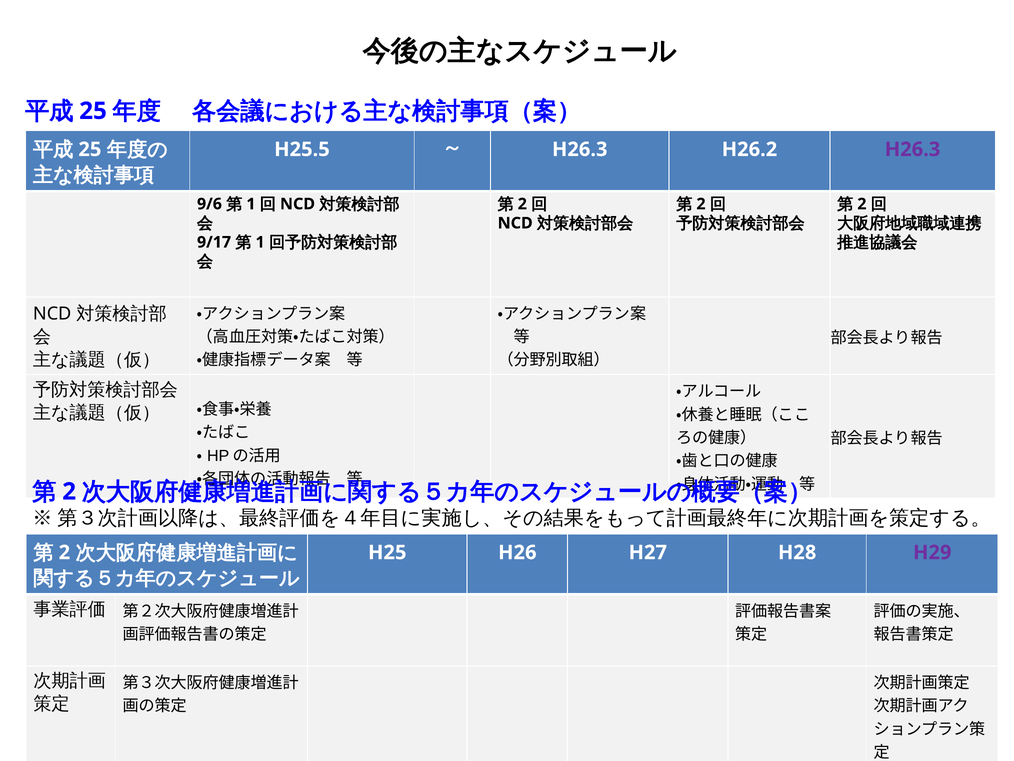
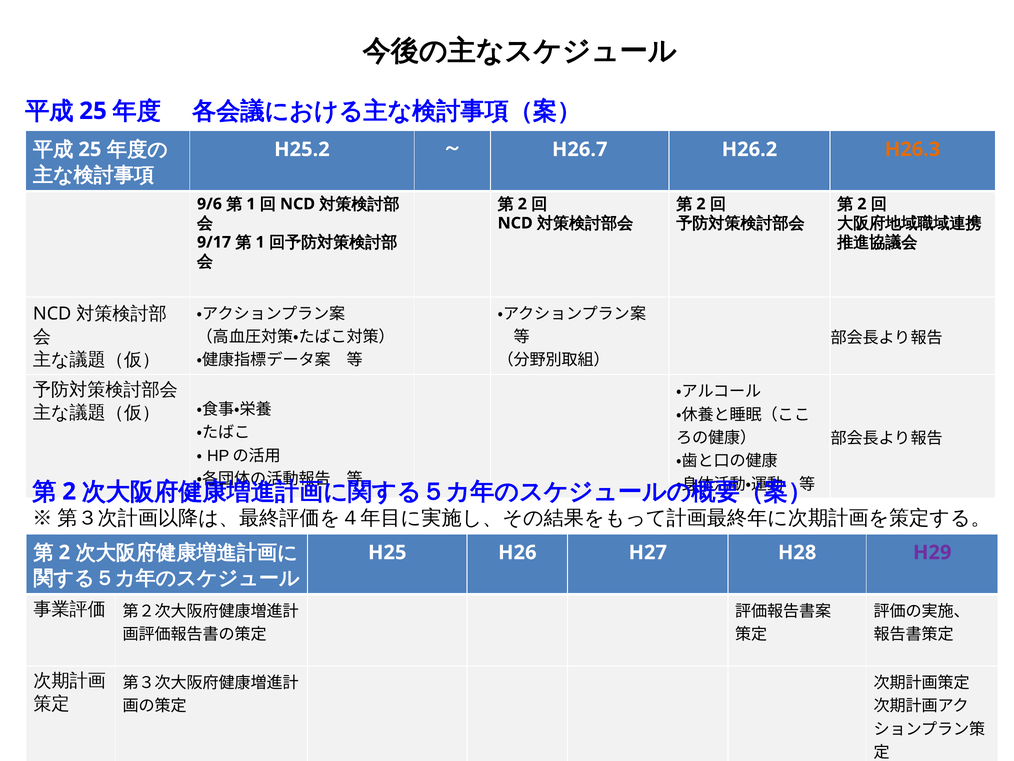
H25.5: H25.5 -> H25.2 (302, 149)
H26.3: H26.3 -> H26.7 (580, 149)
H26.3 colour: purple -> orange (913, 149)
